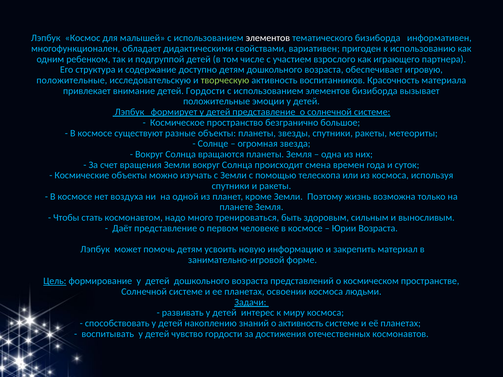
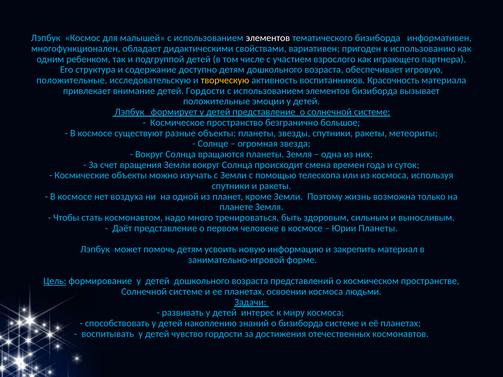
творческую colour: light green -> yellow (225, 80)
Юрии Возраста: Возраста -> Планеты (378, 228)
о активность: активность -> бизиборда (301, 324)
